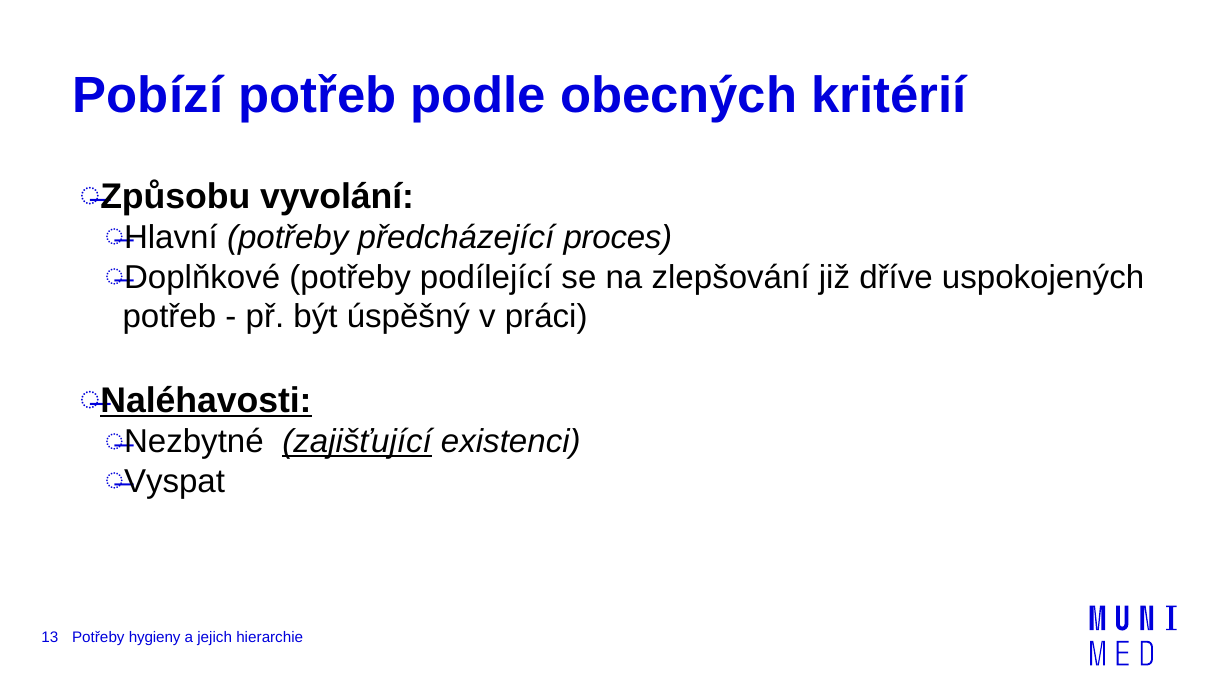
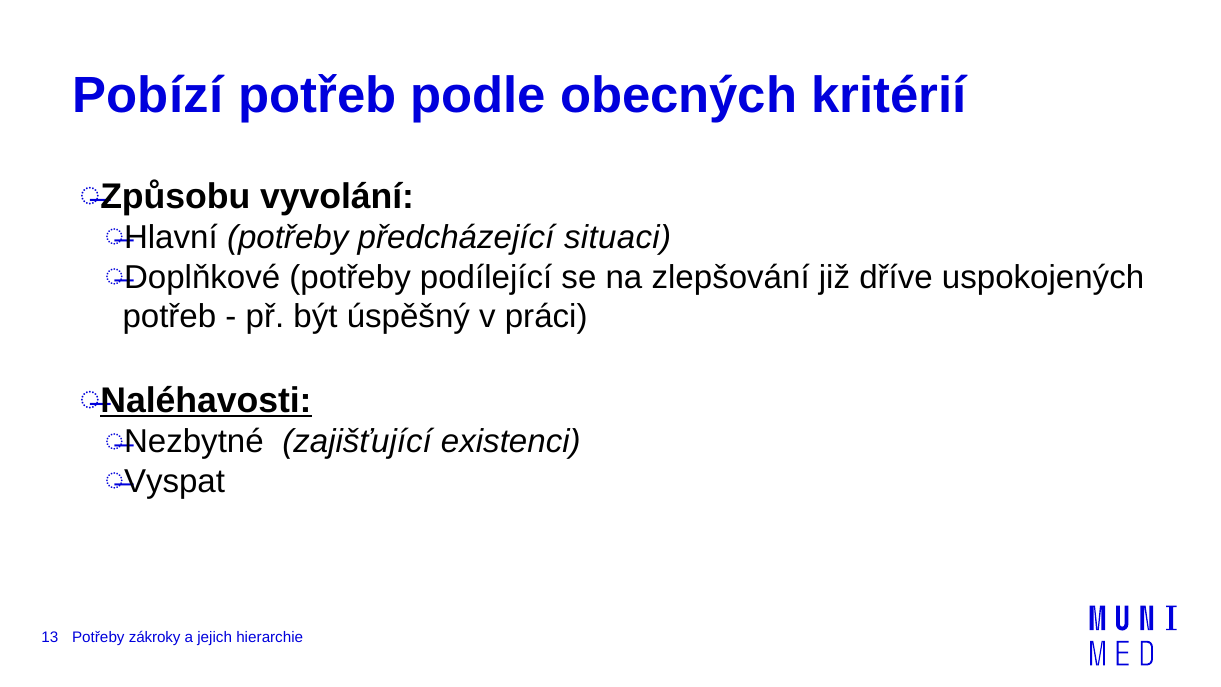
proces: proces -> situaci (618, 237)
zajišťující underline: present -> none (357, 442)
hygieny: hygieny -> zákroky (155, 637)
